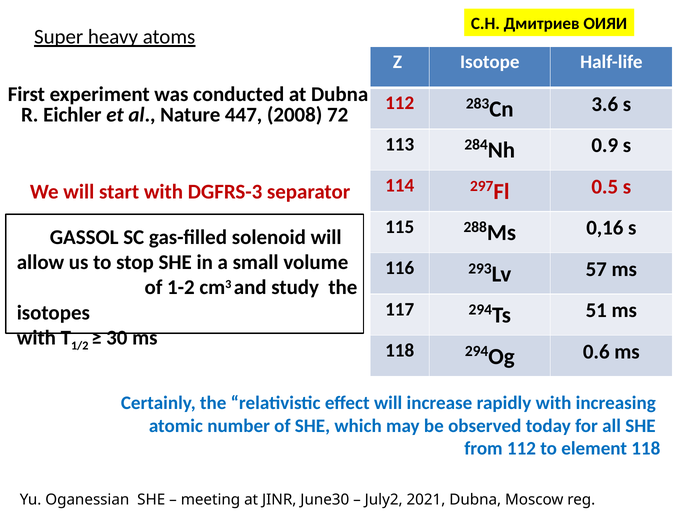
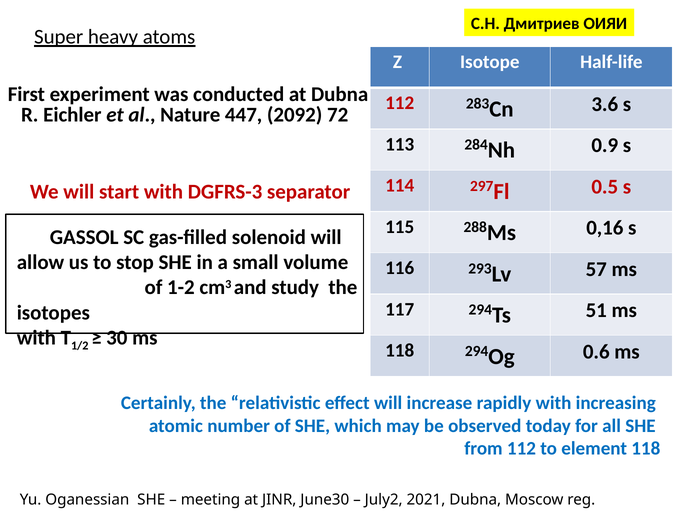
2008: 2008 -> 2092 (295, 115)
